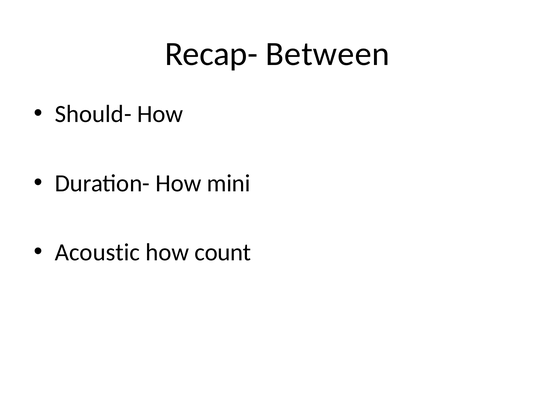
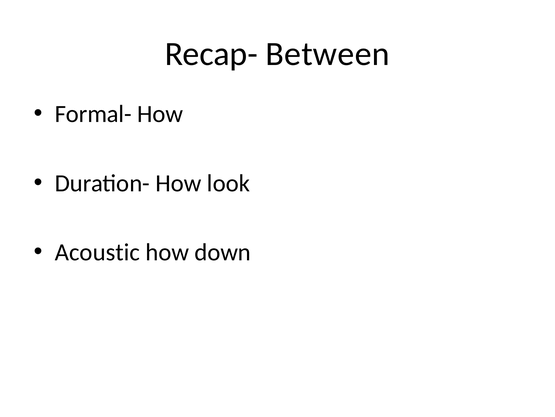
Should-: Should- -> Formal- (93, 114)
mini: mini -> look (228, 183)
count: count -> down (223, 252)
